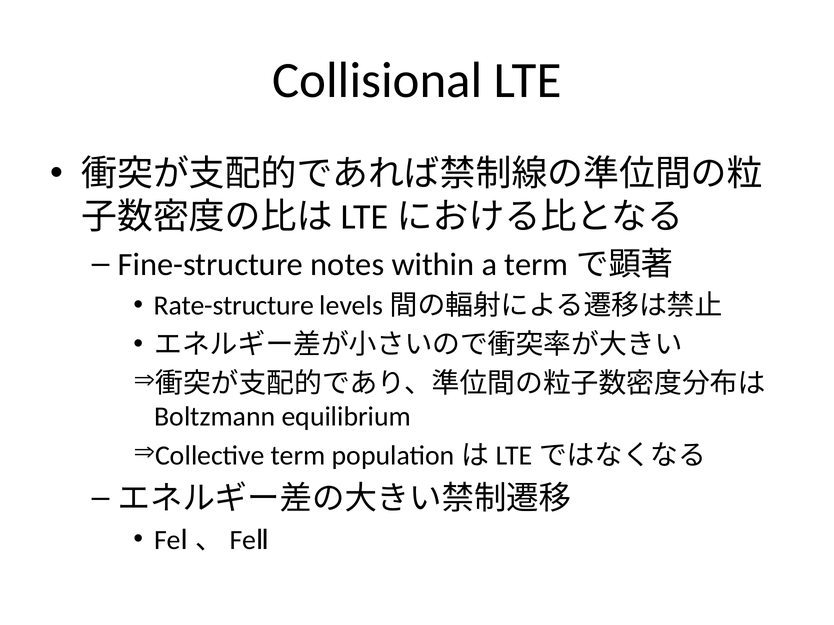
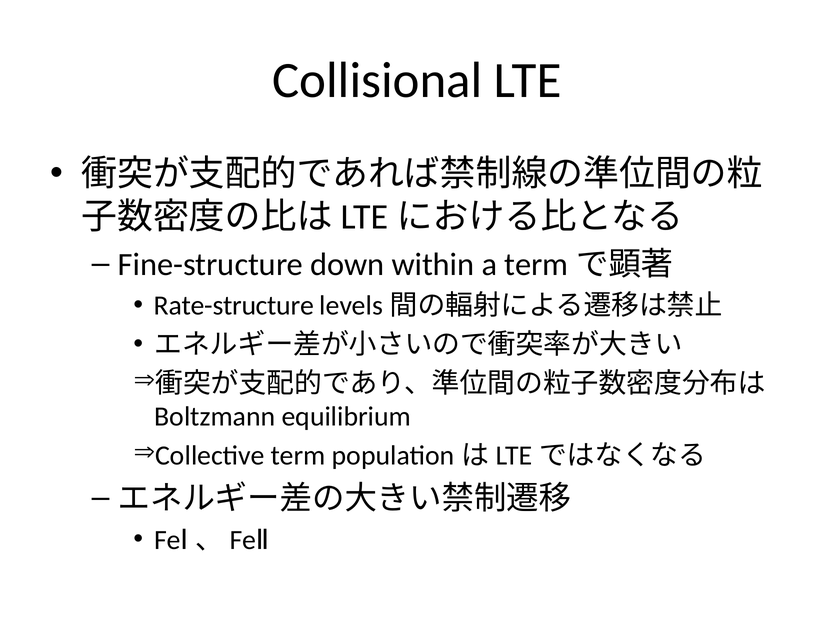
notes: notes -> down (347, 265)
